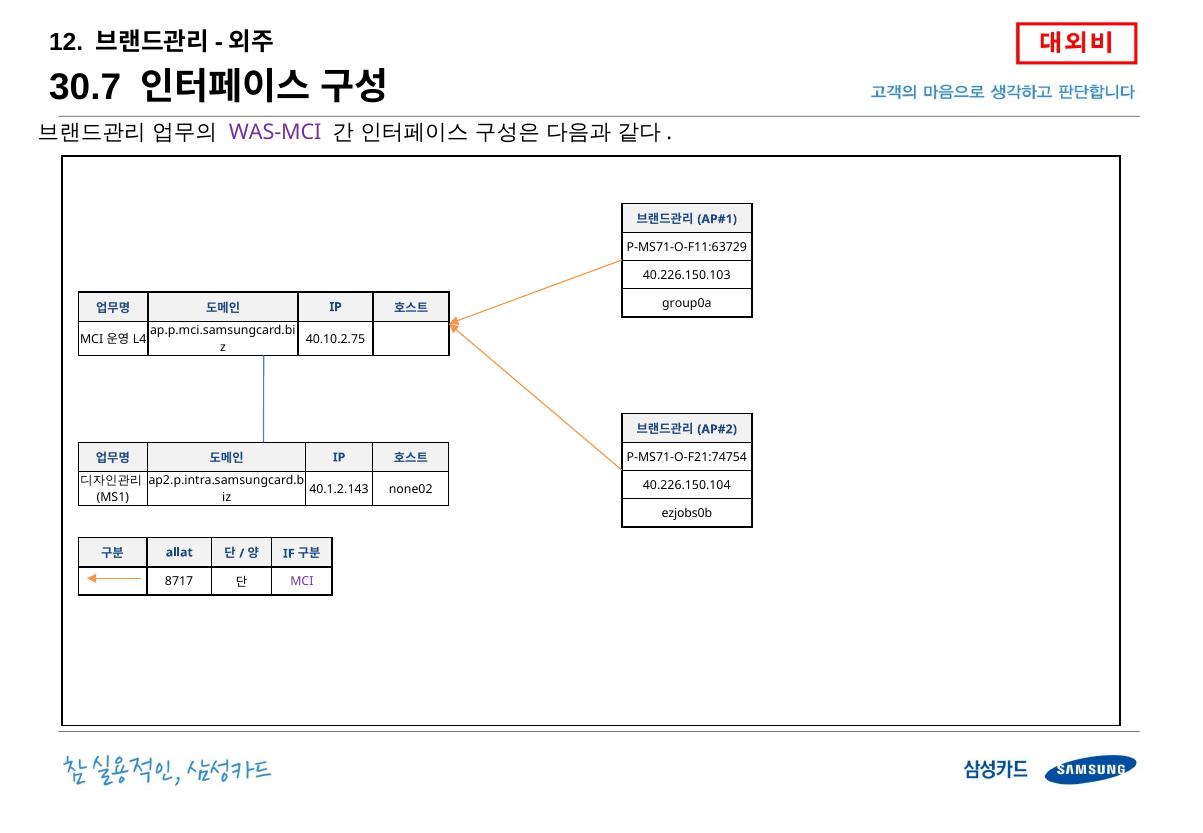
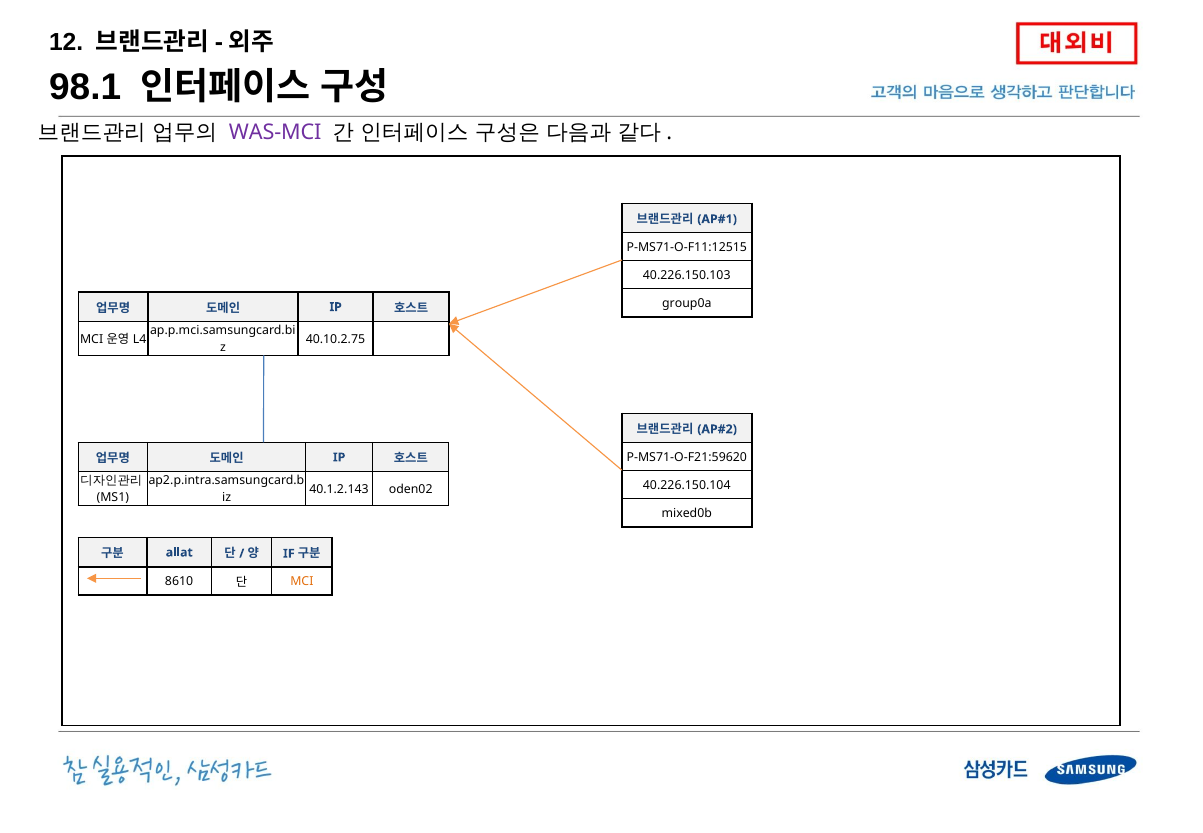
30.7: 30.7 -> 98.1 (85, 87)
P-MS71-O-F11:63729: P-MS71-O-F11:63729 -> P-MS71-O-F11:12515 (687, 247)
P-MS71-O-F21:74754: P-MS71-O-F21:74754 -> P-MS71-O-F21:59620 (687, 457)
none02: none02 -> oden02 (411, 489)
ezjobs0b: ezjobs0b -> mixed0b (687, 514)
8717: 8717 -> 8610 (179, 581)
MCI colour: purple -> orange (302, 581)
